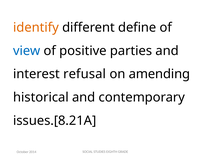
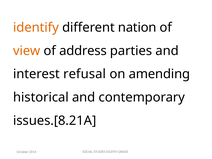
define: define -> nation (137, 27)
view colour: blue -> orange (27, 51)
positive: positive -> address (83, 51)
